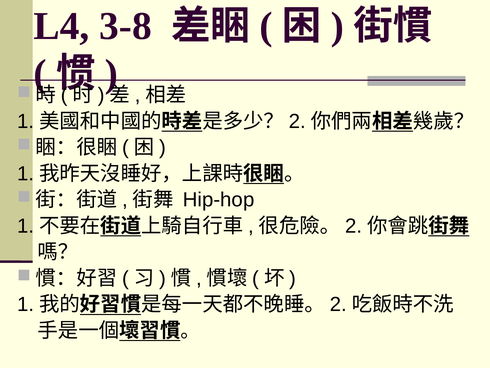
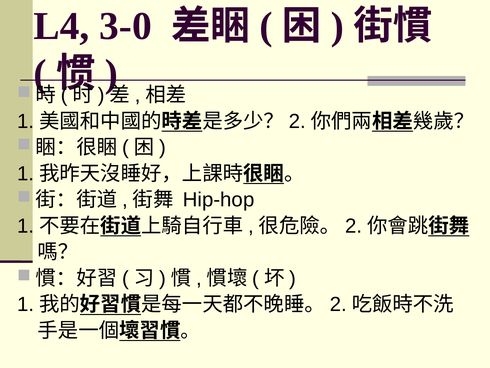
3-8: 3-8 -> 3-0 (126, 26)
